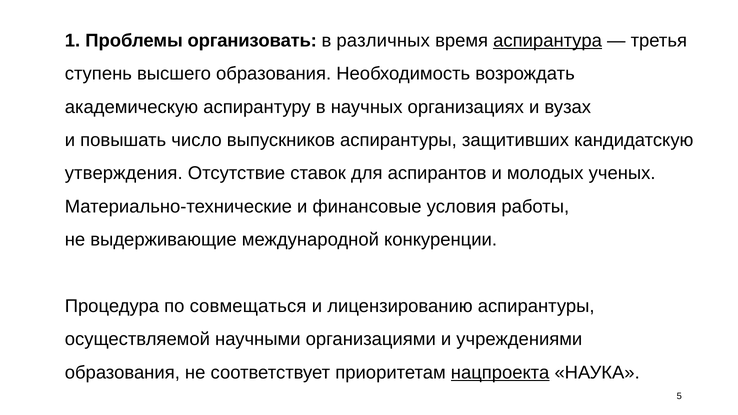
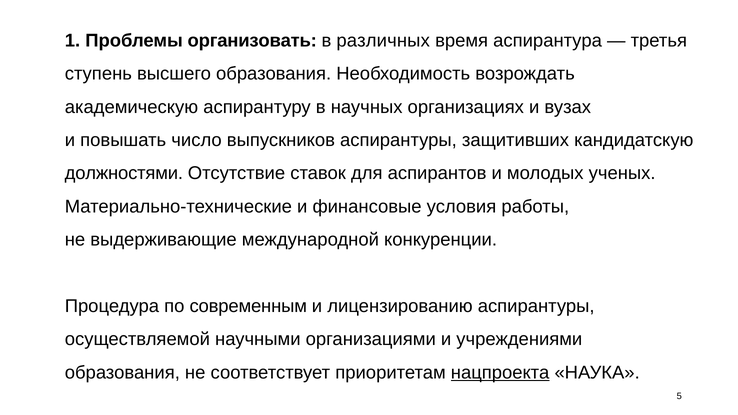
аспирантура underline: present -> none (548, 41)
утверждения: утверждения -> должностями (124, 173)
совмещаться: совмещаться -> современным (248, 306)
